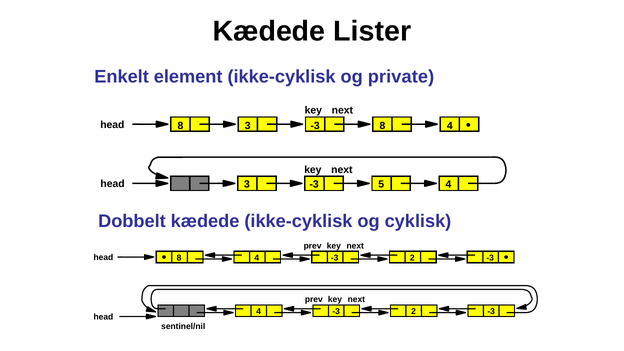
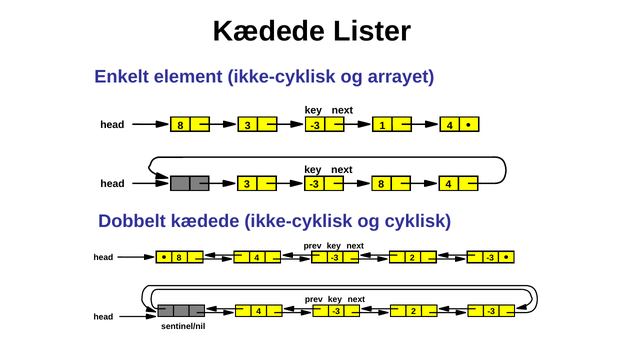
private: private -> arrayet (401, 77)
3 -3 8: 8 -> 1 (382, 126)
3 -3 5: 5 -> 8 (381, 184)
